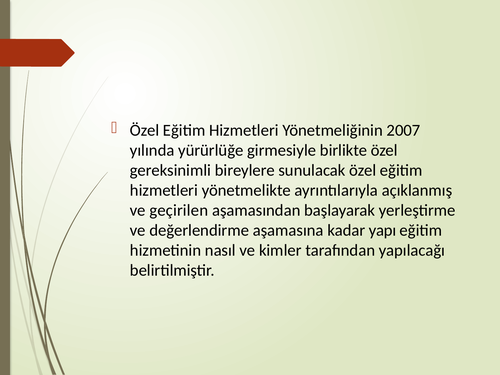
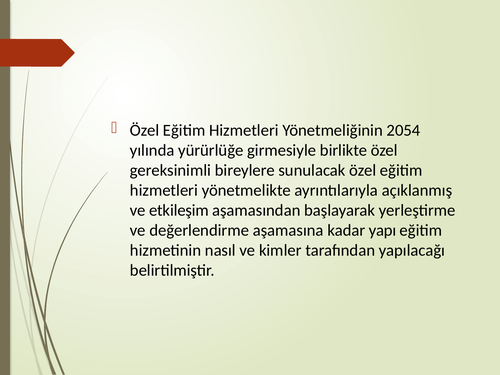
2007: 2007 -> 2054 (403, 130)
geçirilen: geçirilen -> etkileşim (179, 210)
